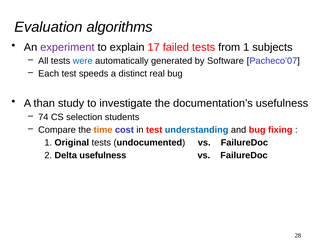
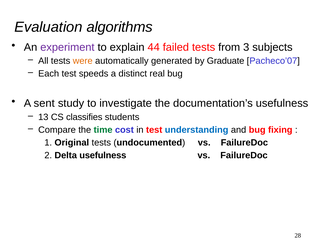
17: 17 -> 44 (154, 47)
from 1: 1 -> 3 (246, 47)
were colour: blue -> orange (83, 61)
Software: Software -> Graduate (226, 61)
than: than -> sent (44, 104)
74: 74 -> 13 (43, 117)
selection: selection -> classifies (84, 117)
time colour: orange -> green (103, 130)
